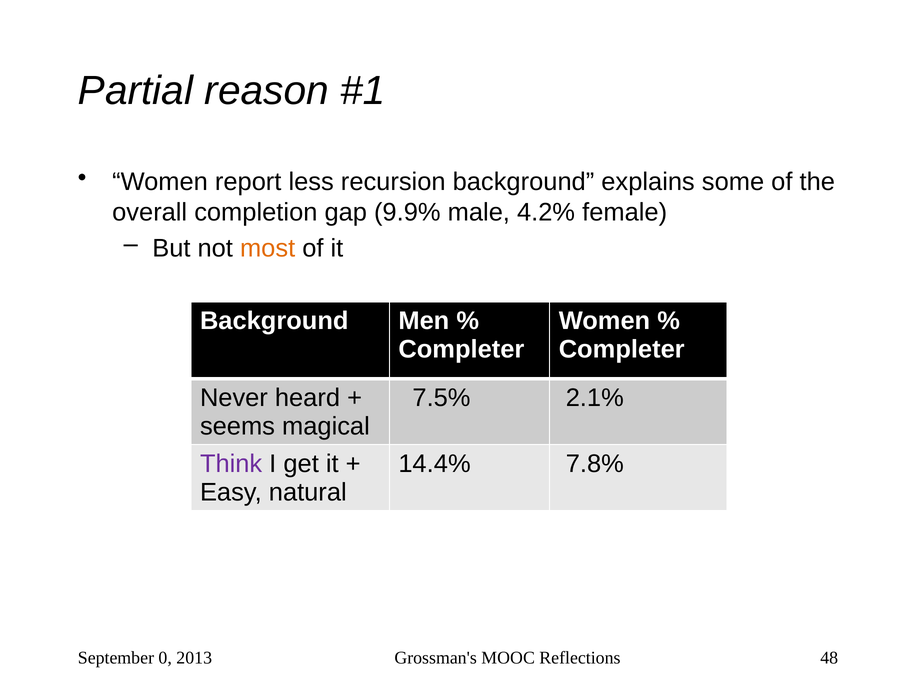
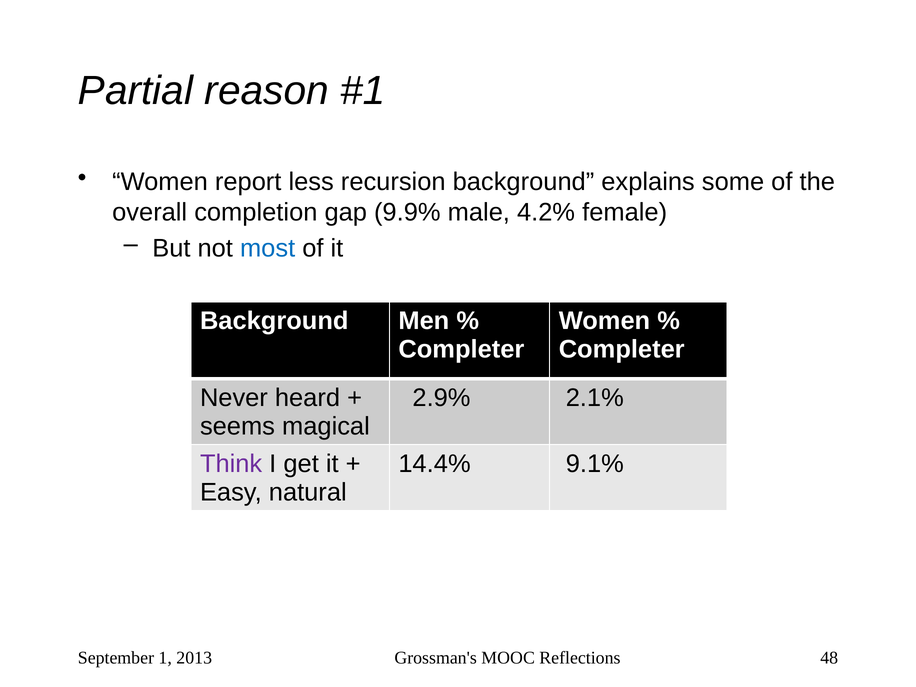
most colour: orange -> blue (268, 248)
7.5%: 7.5% -> 2.9% (441, 398)
7.8%: 7.8% -> 9.1% (595, 464)
0: 0 -> 1 (165, 658)
